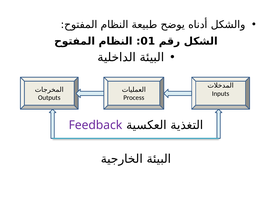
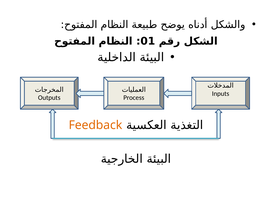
Feedback colour: purple -> orange (96, 125)
